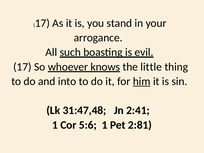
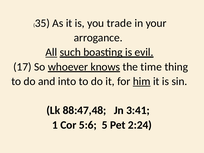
17: 17 -> 35 (42, 23)
stand: stand -> trade (119, 23)
All underline: none -> present (51, 52)
little: little -> time (151, 67)
31:47,48: 31:47,48 -> 88:47,48 (84, 110)
2:41: 2:41 -> 3:41 (138, 110)
5:6 1: 1 -> 5 (105, 125)
2:81: 2:81 -> 2:24 (140, 125)
